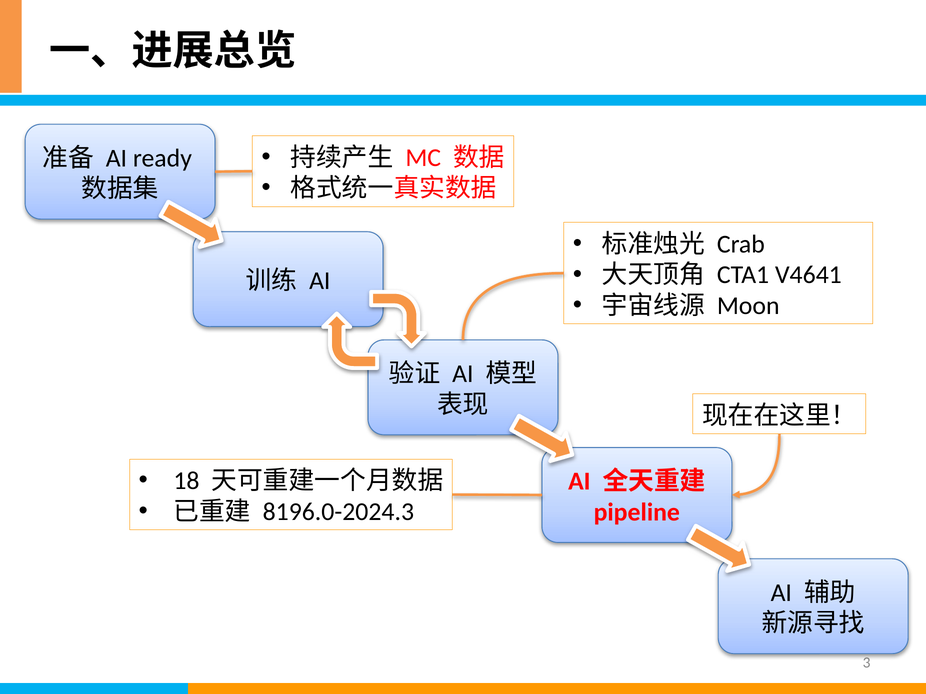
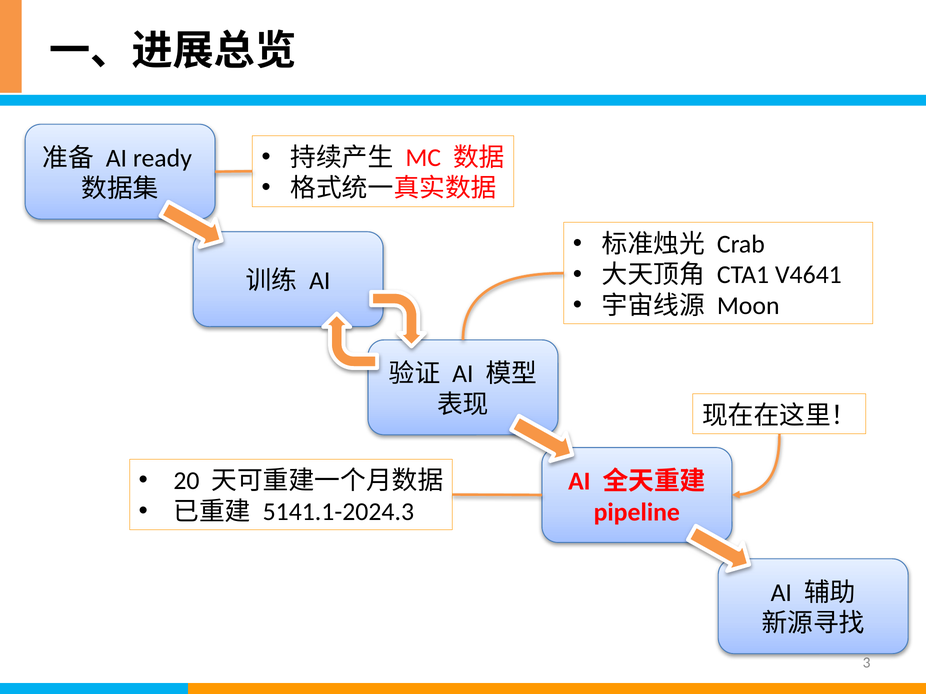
18: 18 -> 20 (186, 481)
8196.0-2024.3: 8196.0-2024.3 -> 5141.1-2024.3 (338, 512)
